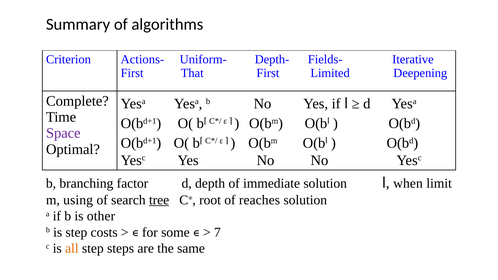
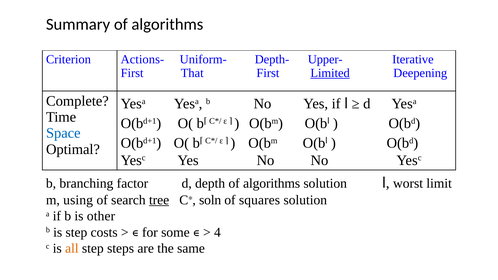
Fields-: Fields- -> Upper- (325, 59)
Limited underline: none -> present (330, 73)
Space colour: purple -> blue (63, 133)
depth of immediate: immediate -> algorithms (272, 184)
when: when -> worst (408, 184)
root: root -> soln (210, 200)
reaches: reaches -> squares (259, 200)
7: 7 -> 4 (217, 232)
